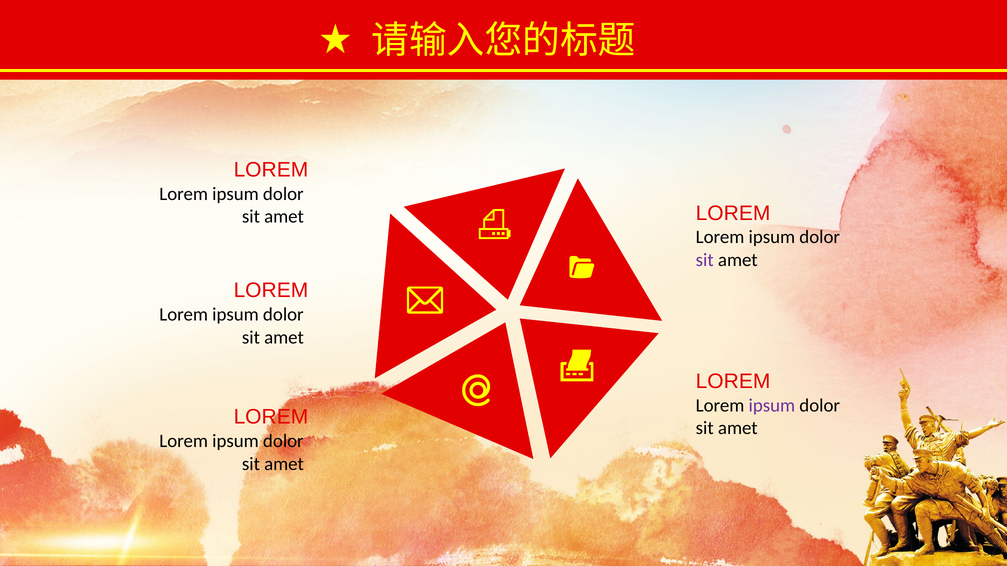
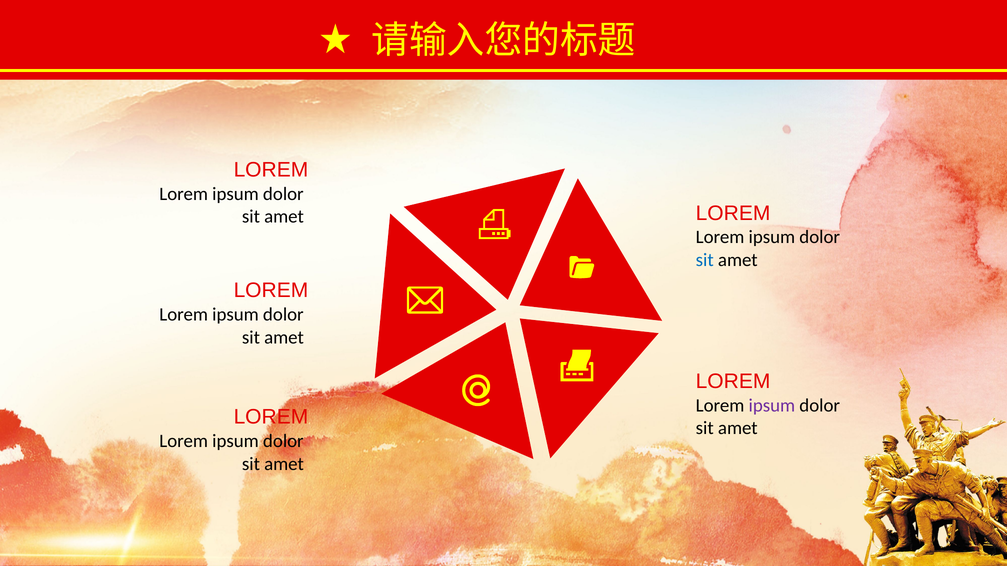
sit colour: purple -> blue (705, 260)
